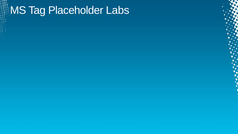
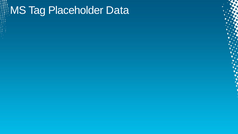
Labs: Labs -> Data (118, 10)
